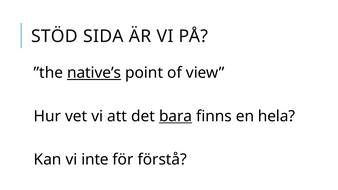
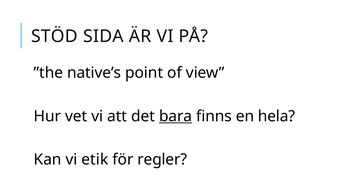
native’s underline: present -> none (94, 73)
inte: inte -> etik (95, 160)
förstå: förstå -> regler (162, 160)
